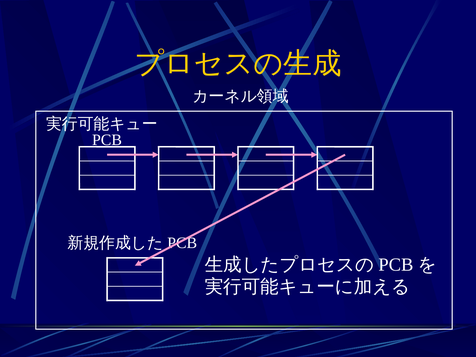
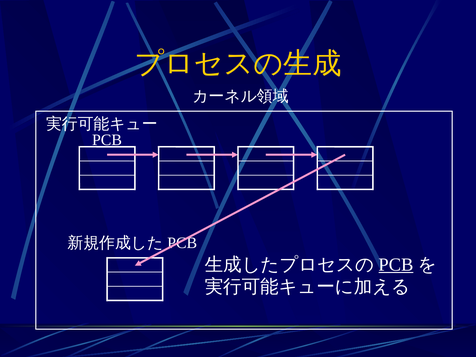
PCB underline: none -> present (396, 265)
